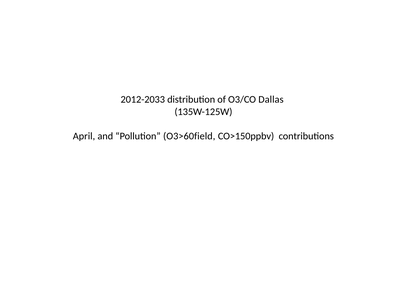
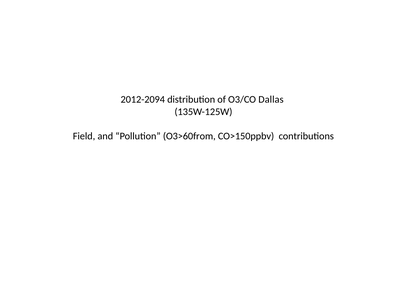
2012-2033: 2012-2033 -> 2012-2094 (143, 100)
April: April -> Field (84, 136)
O3>60field: O3>60field -> O3>60from (189, 136)
